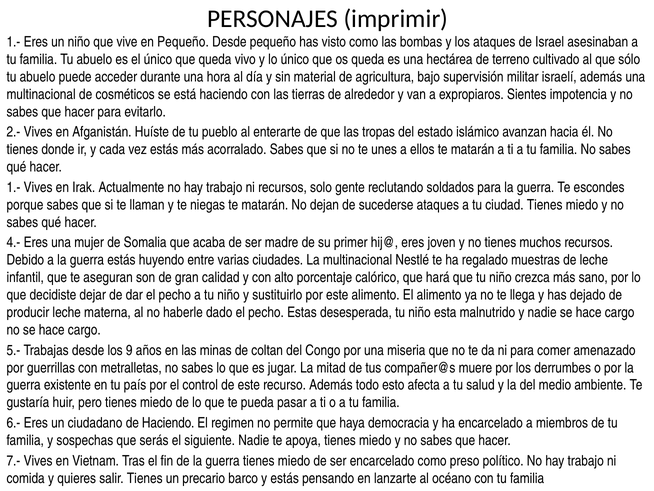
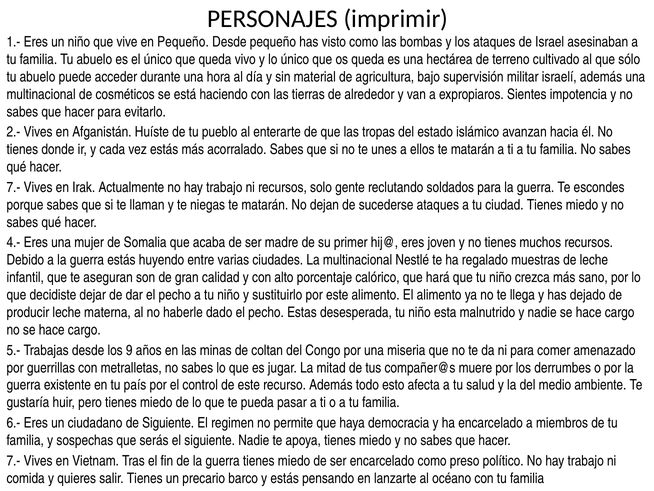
1.-: 1.- -> 7.- (13, 187)
de Haciendo: Haciendo -> Siguiente (168, 423)
